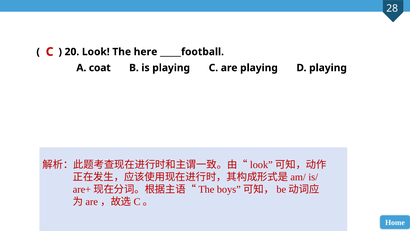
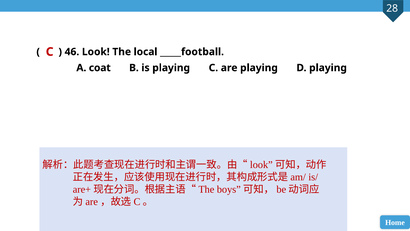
20: 20 -> 46 (72, 52)
here: here -> local (146, 52)
